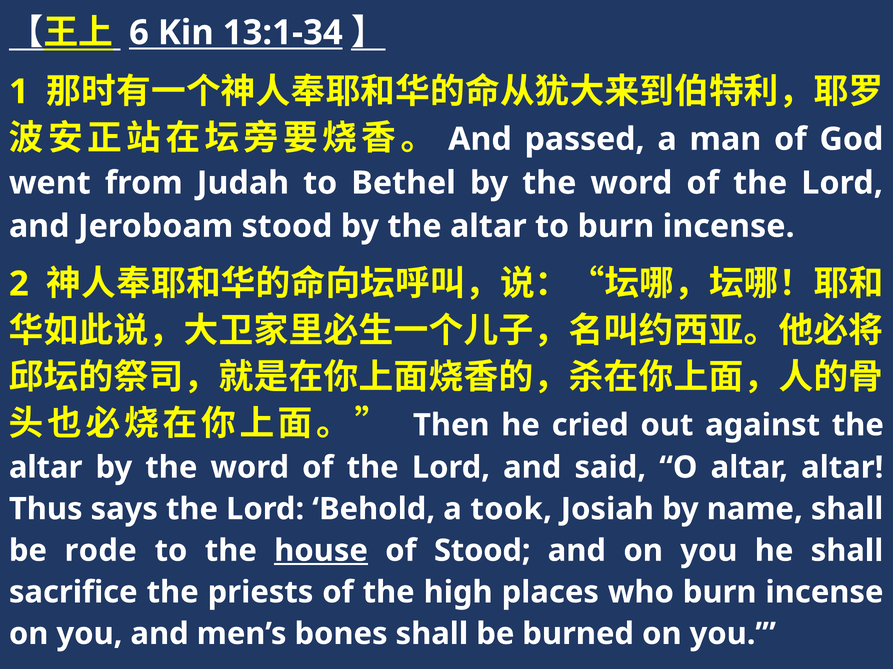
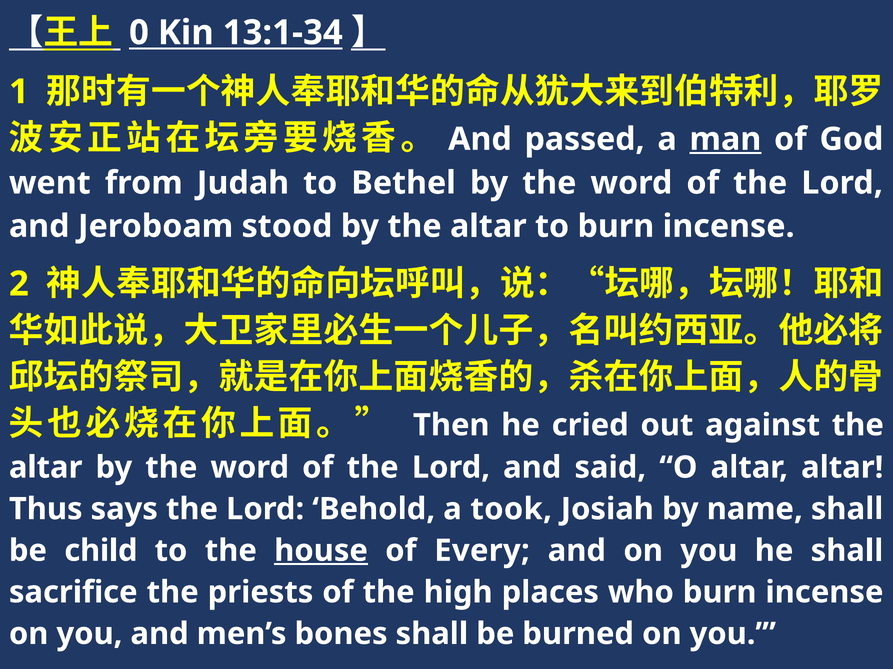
6: 6 -> 0 (139, 33)
man underline: none -> present (725, 139)
rode: rode -> child (101, 551)
of Stood: Stood -> Every (482, 551)
